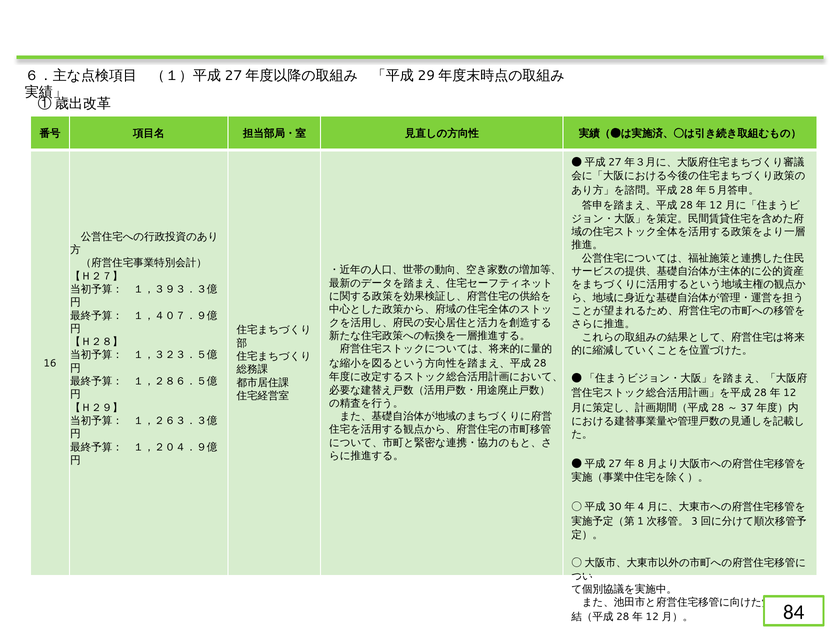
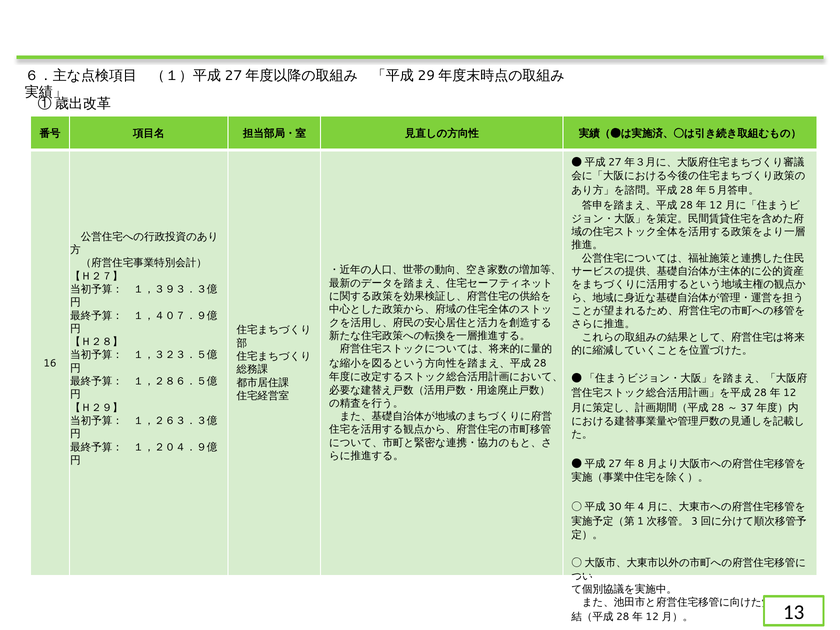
84: 84 -> 13 (794, 612)
